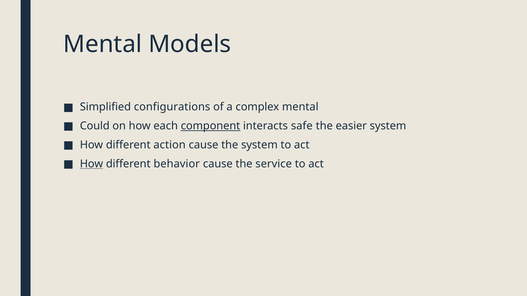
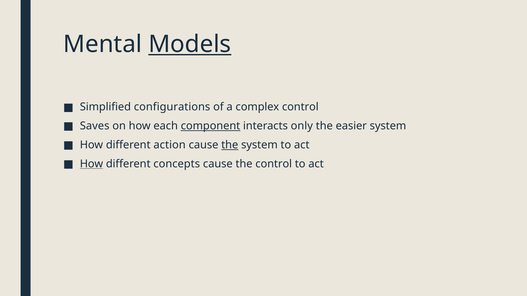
Models underline: none -> present (190, 44)
complex mental: mental -> control (300, 107)
Could: Could -> Saves (95, 126)
safe: safe -> only (302, 126)
the underline: none -> present (230, 145)
behavior: behavior -> concepts (177, 164)
the service: service -> control (274, 164)
